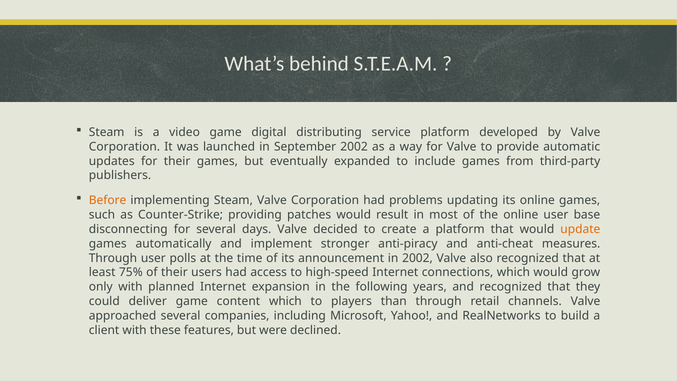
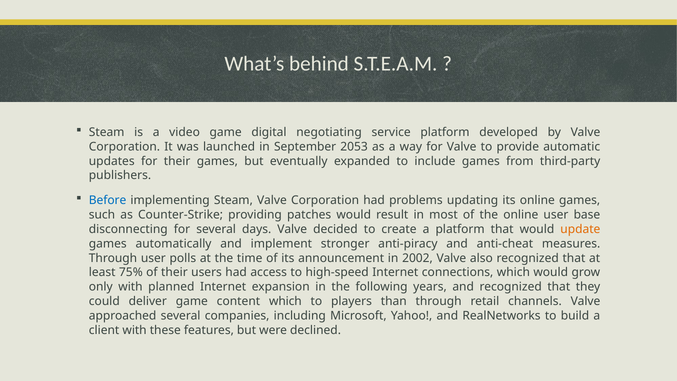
distributing: distributing -> negotiating (329, 132)
September 2002: 2002 -> 2053 (354, 147)
Before colour: orange -> blue (108, 200)
